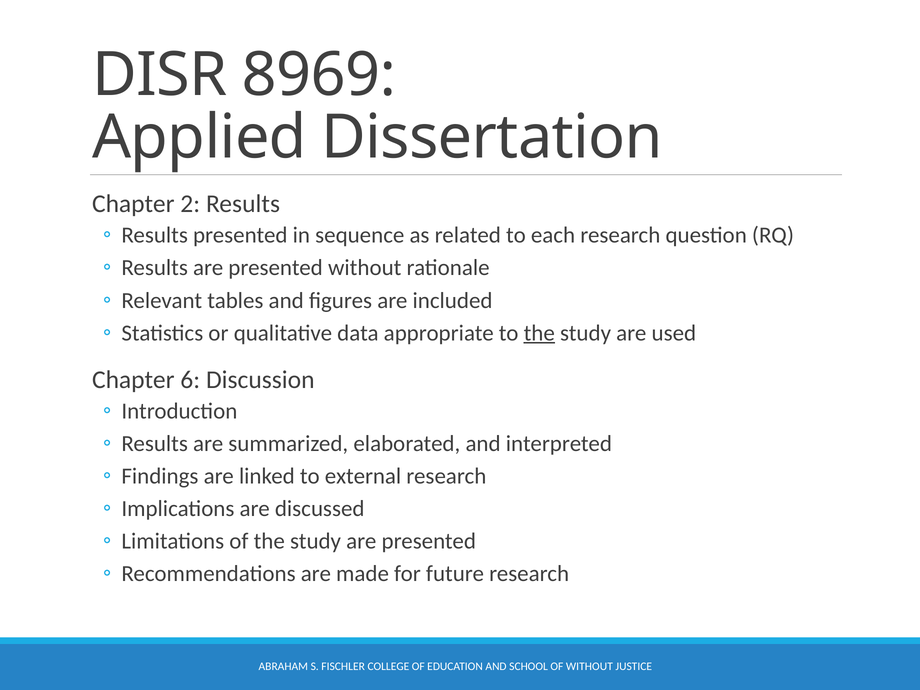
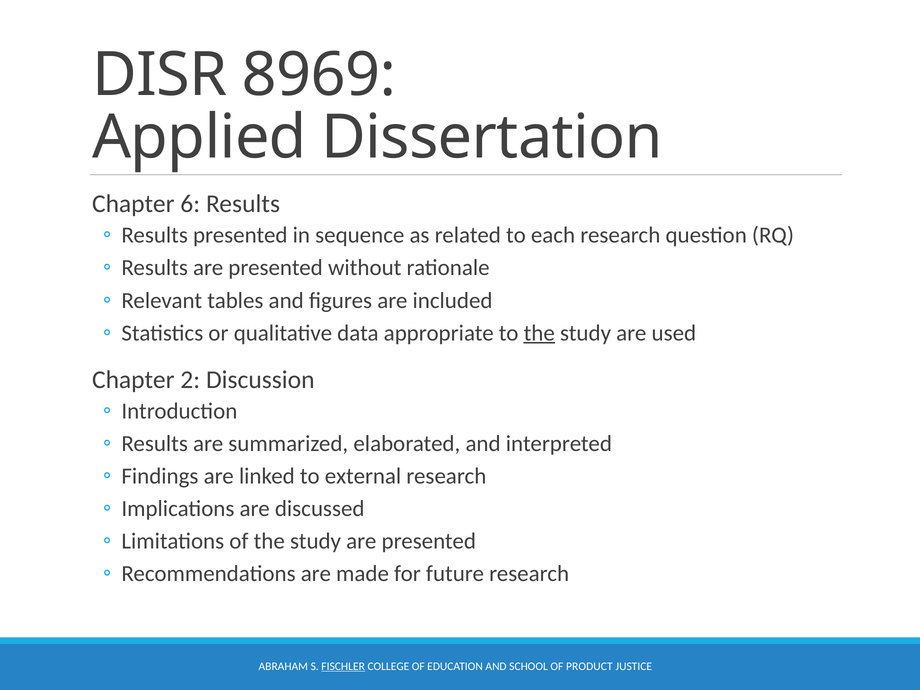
2: 2 -> 6 (190, 204)
6: 6 -> 2 (190, 380)
FISCHLER underline: none -> present (343, 666)
OF WITHOUT: WITHOUT -> PRODUCT (589, 666)
